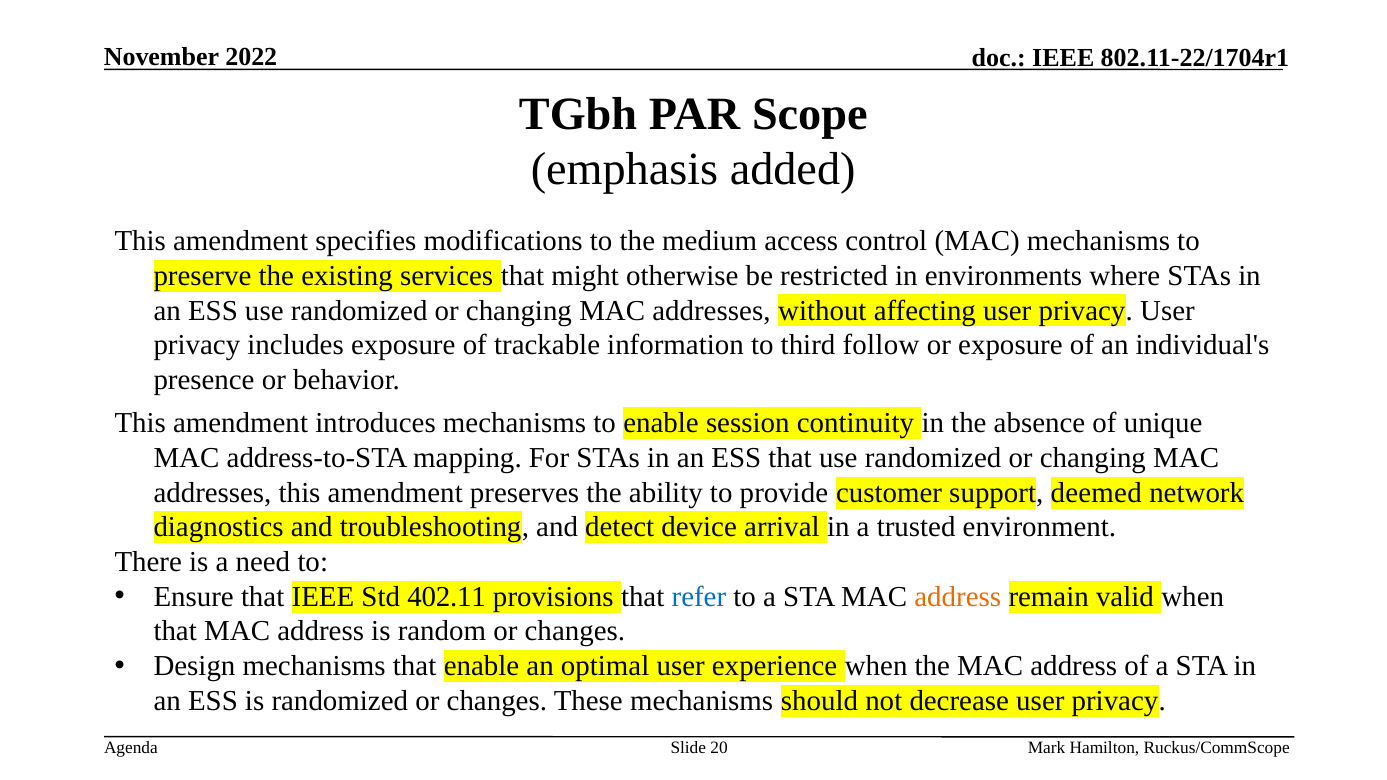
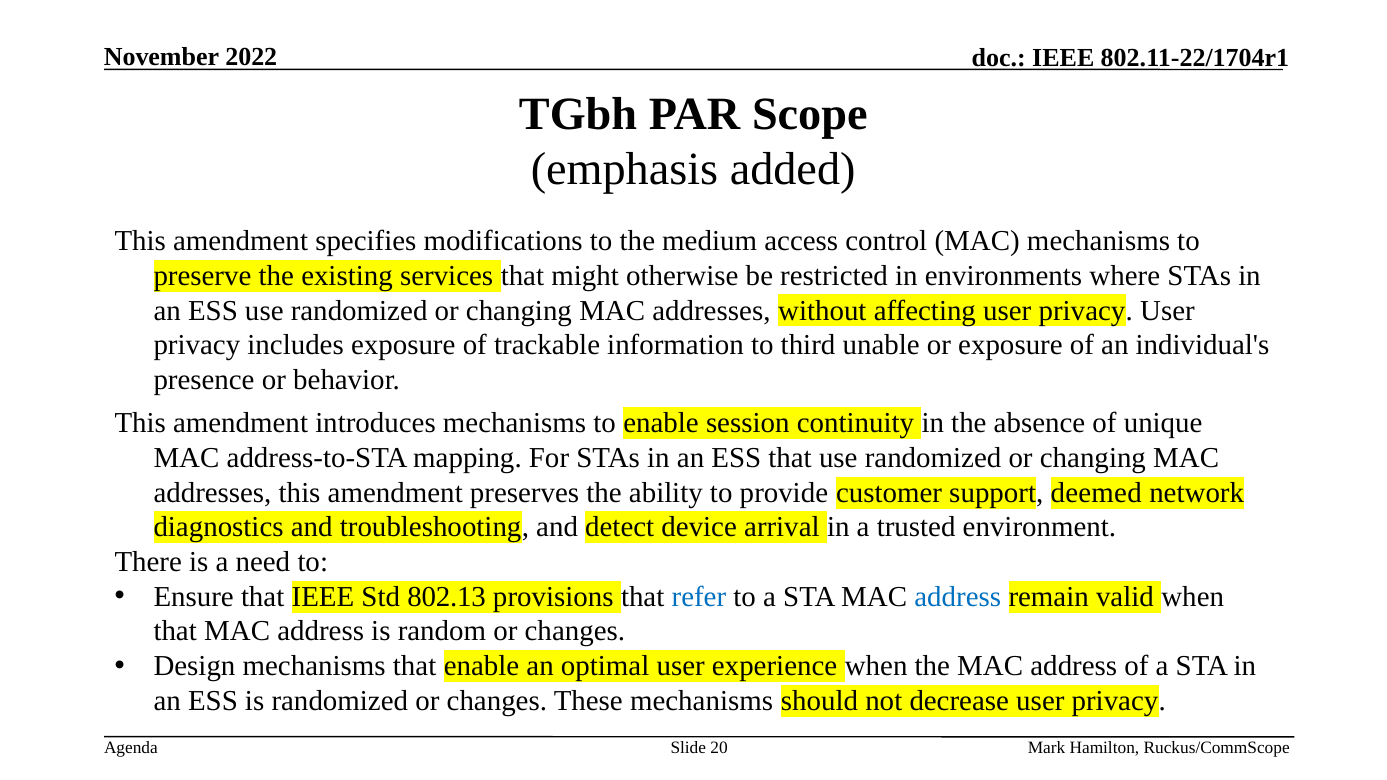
follow: follow -> unable (881, 345)
402.11: 402.11 -> 802.13 (447, 597)
address colour: orange -> blue (958, 597)
